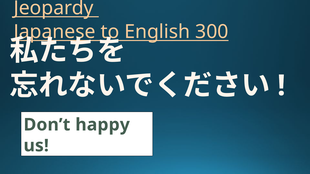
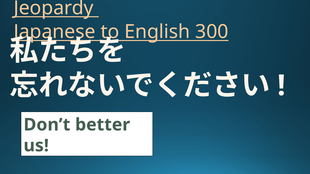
happy: happy -> better (103, 125)
